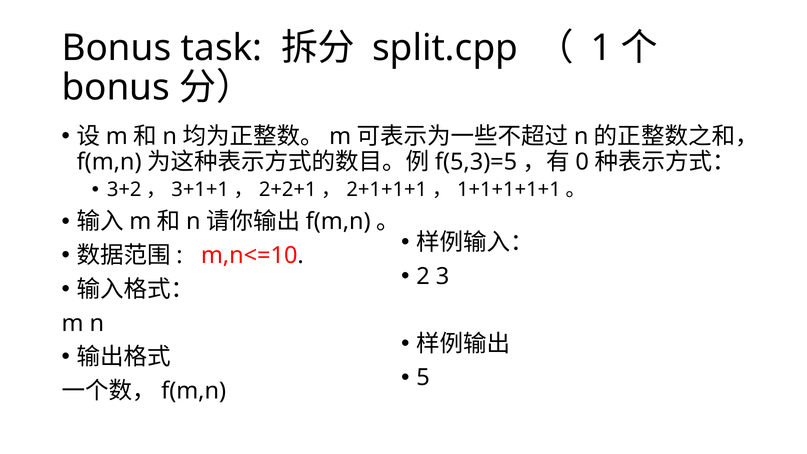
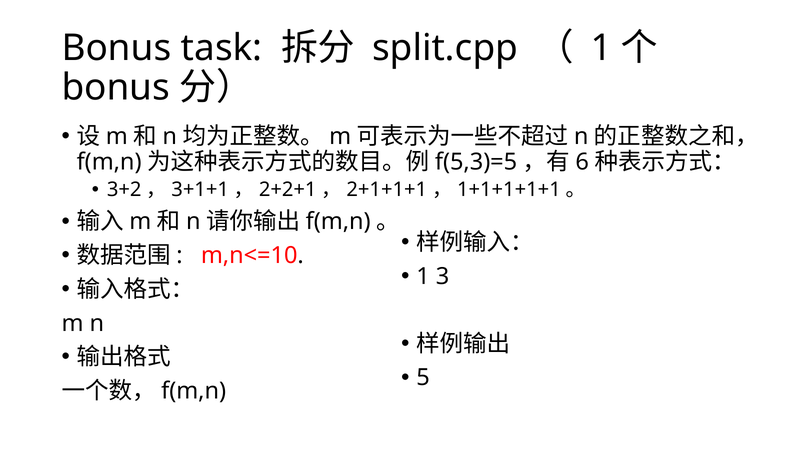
0: 0 -> 6 (582, 162)
2: 2 -> 1 (423, 276)
